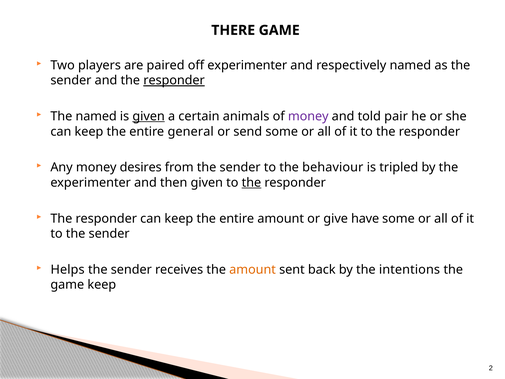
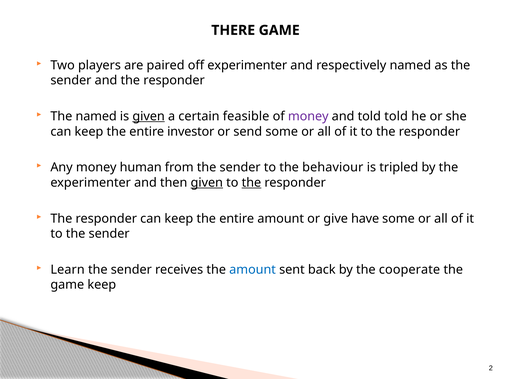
responder underline: present -> none (174, 80)
animals: animals -> feasible (246, 116)
told pair: pair -> told (396, 116)
general: general -> investor (191, 131)
desires: desires -> human (141, 167)
given underline: none -> present (207, 182)
Helps: Helps -> Learn (68, 269)
amount colour: orange -> blue (253, 269)
intentions: intentions -> cooperate (409, 269)
